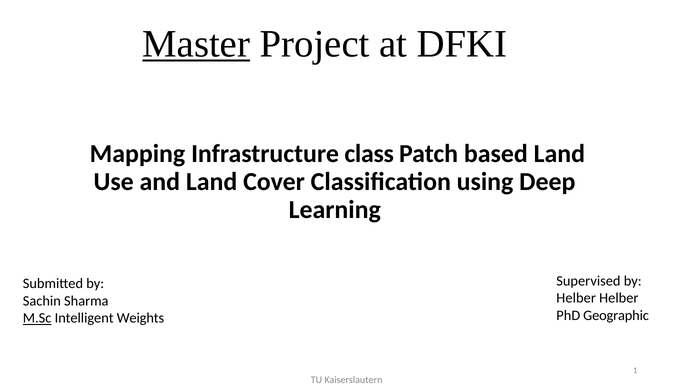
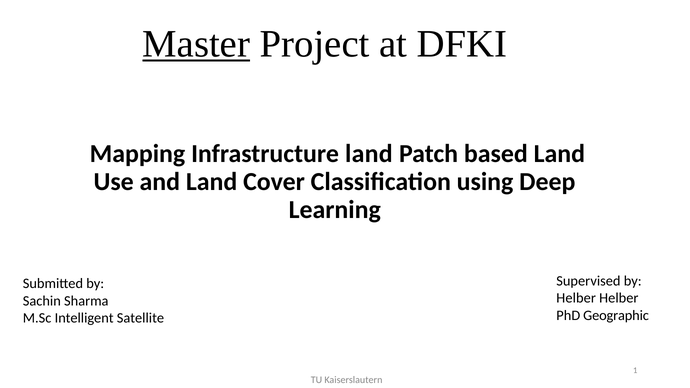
Infrastructure class: class -> land (369, 154)
M.Sc underline: present -> none (37, 318)
Weights: Weights -> Satellite (140, 318)
